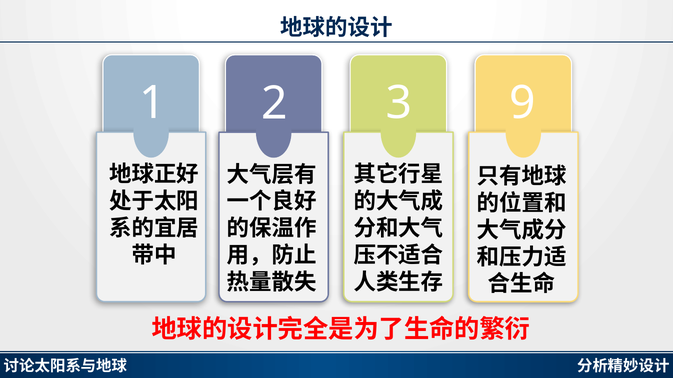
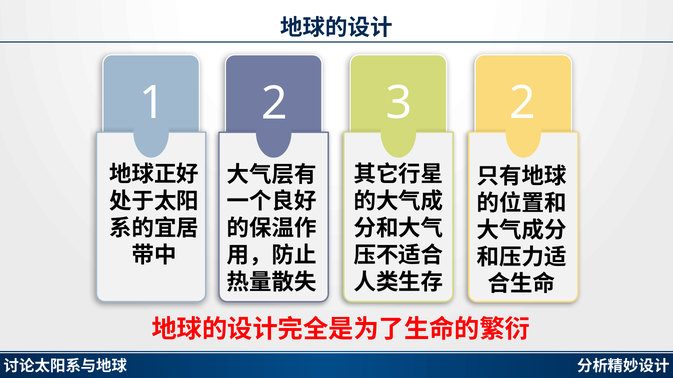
3 9: 9 -> 2 (523, 103)
